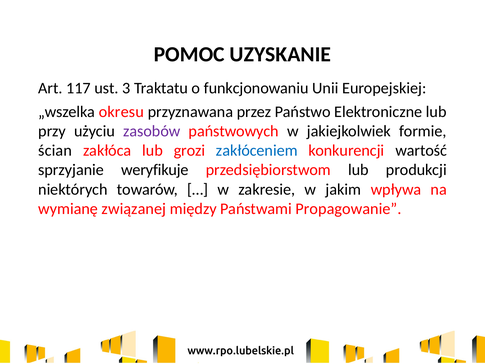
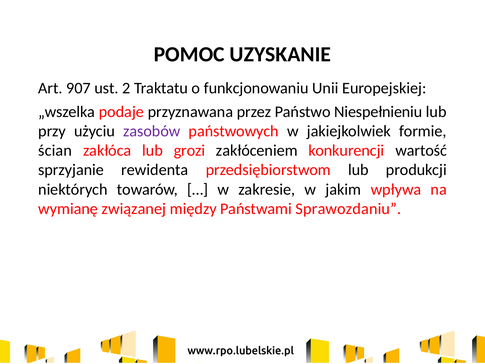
117: 117 -> 907 (79, 88)
3: 3 -> 2 (126, 88)
okresu: okresu -> podaje (121, 112)
Elektroniczne: Elektroniczne -> Niespełnieniu (378, 112)
zakłóceniem colour: blue -> black (257, 150)
weryfikuje: weryfikuje -> rewidenta (155, 170)
Propagowanie: Propagowanie -> Sprawozdaniu (348, 209)
